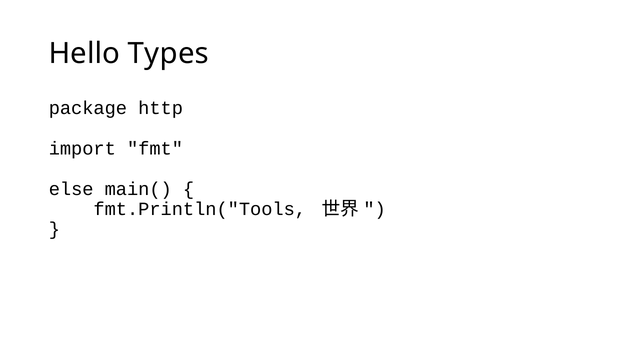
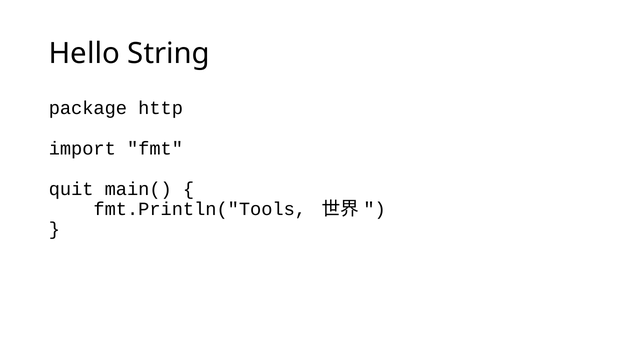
Types: Types -> String (169, 54)
else: else -> quit (71, 189)
